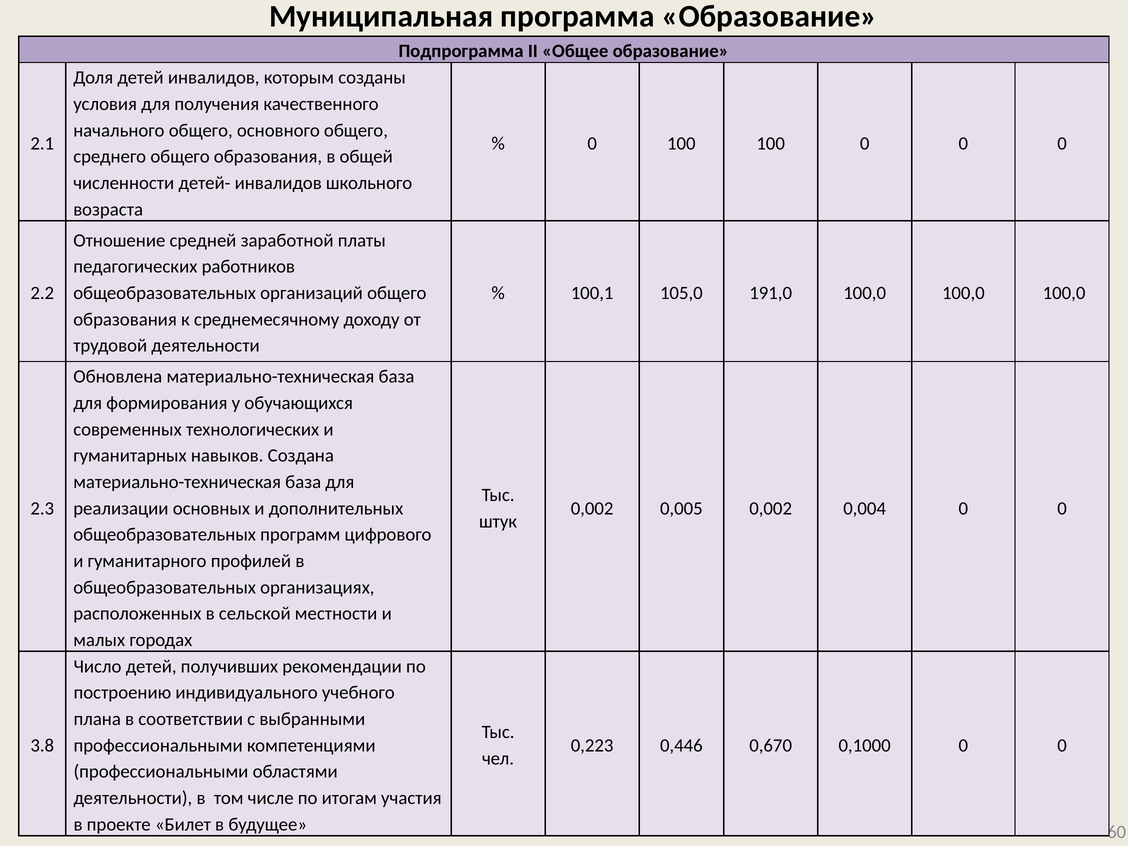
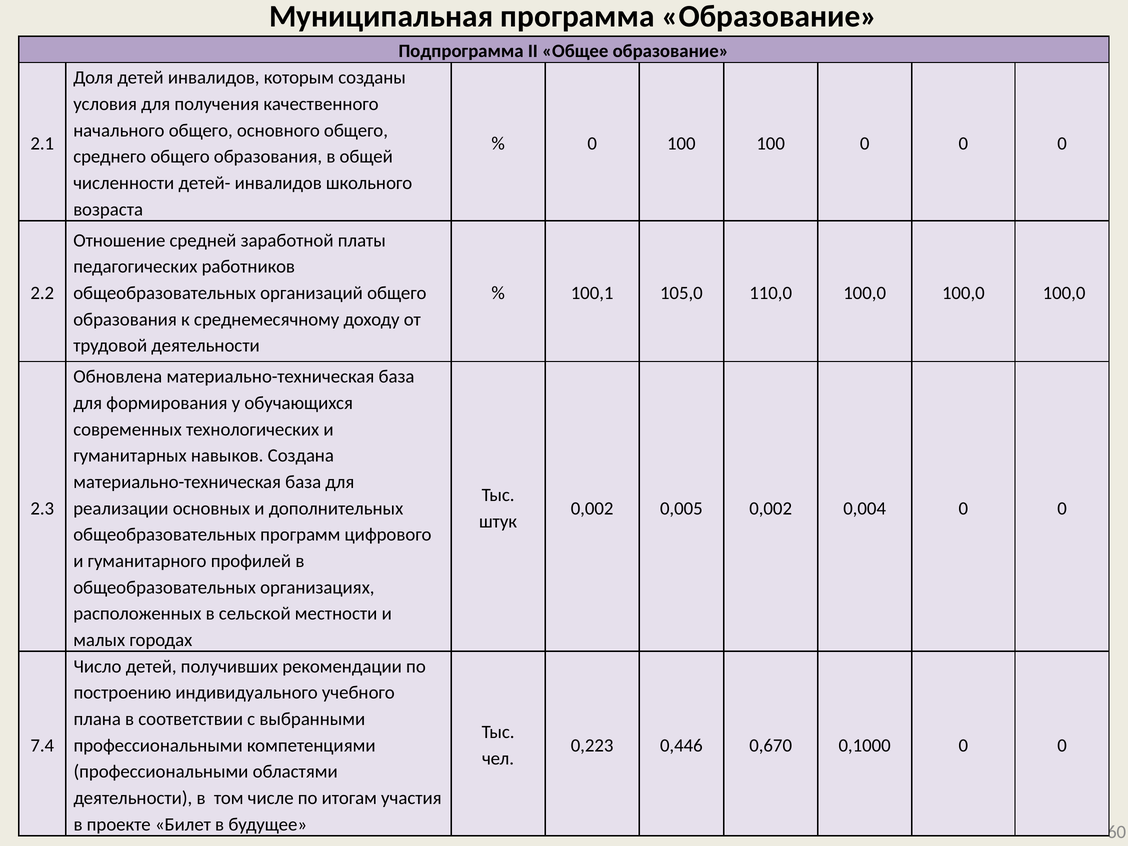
191,0: 191,0 -> 110,0 (771, 293)
3.8: 3.8 -> 7.4 (42, 745)
